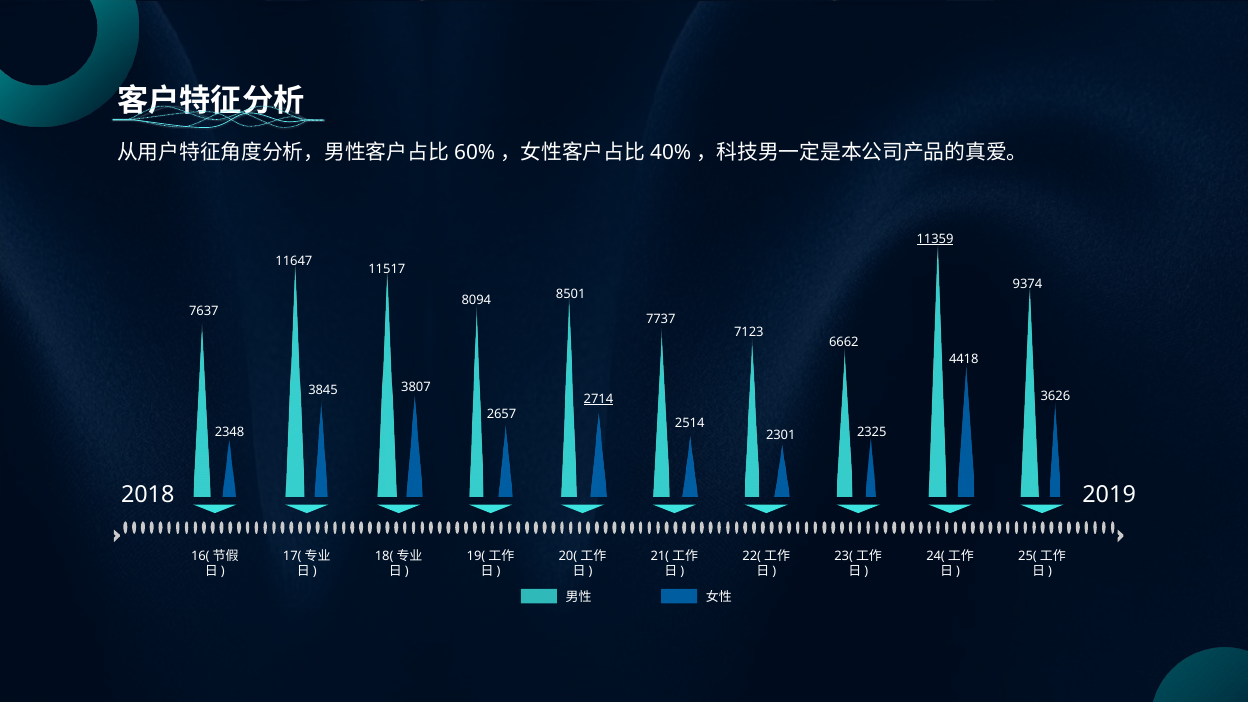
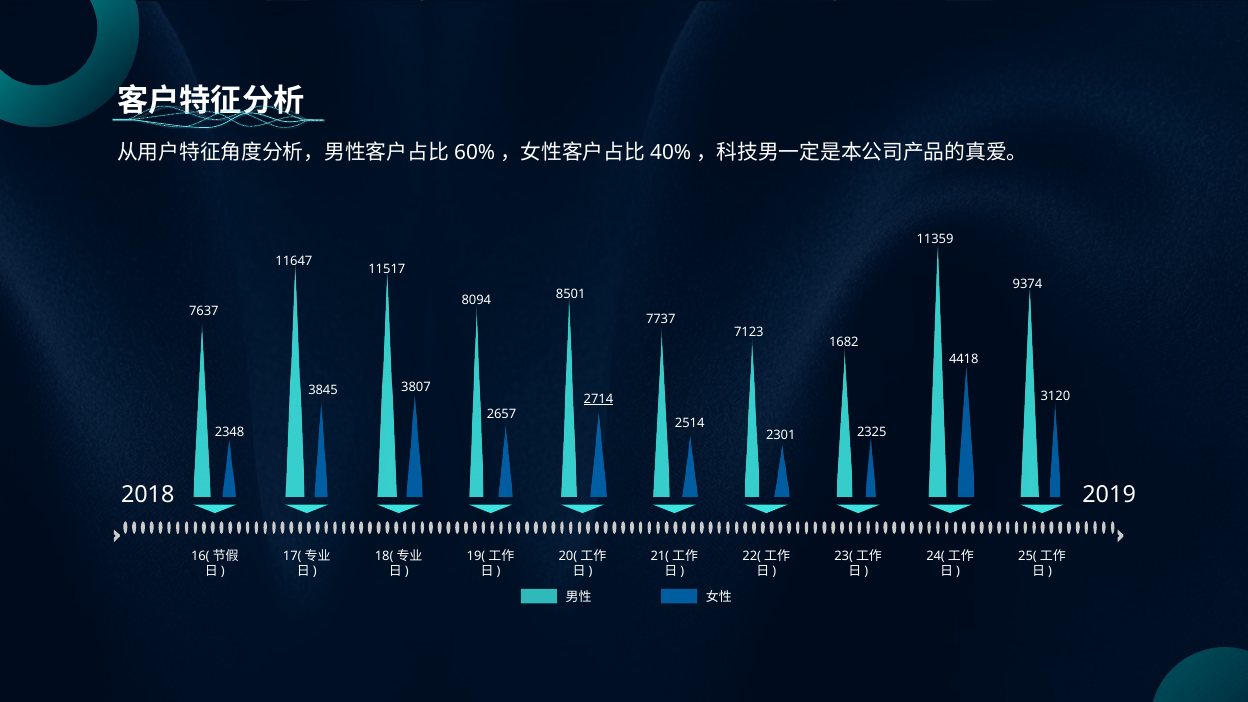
11359 underline: present -> none (935, 239)
6662: 6662 -> 1682 (844, 342)
3626: 3626 -> 3120 (1055, 396)
